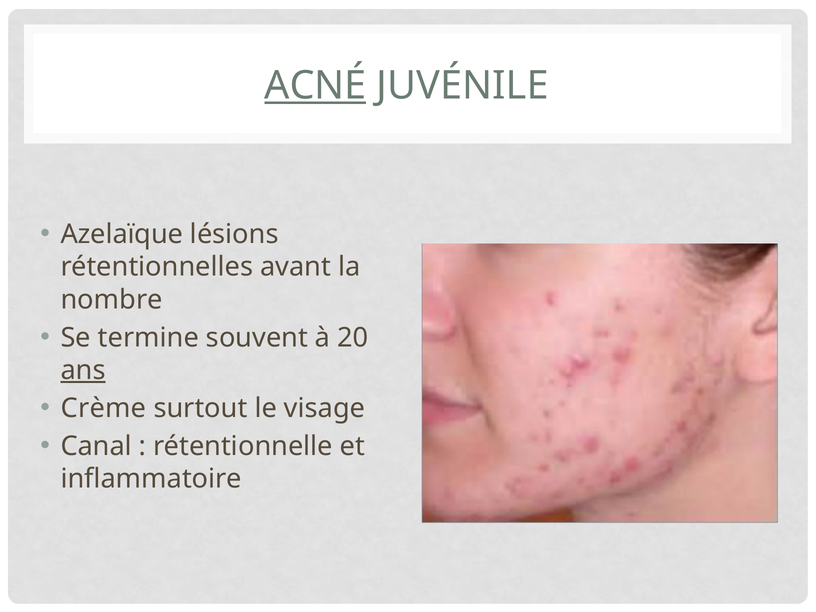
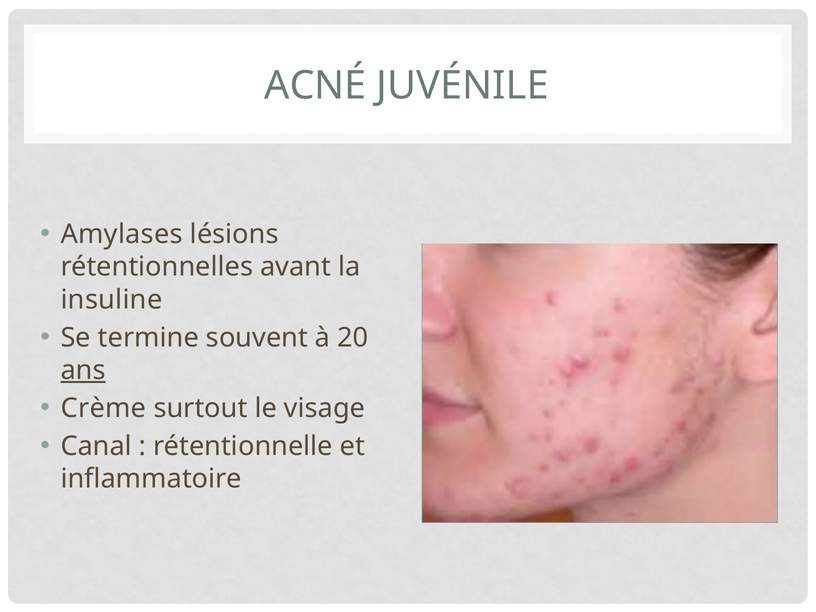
ACNÉ underline: present -> none (315, 86)
Azelaïque: Azelaïque -> Amylases (122, 234)
nombre: nombre -> insuline (112, 300)
